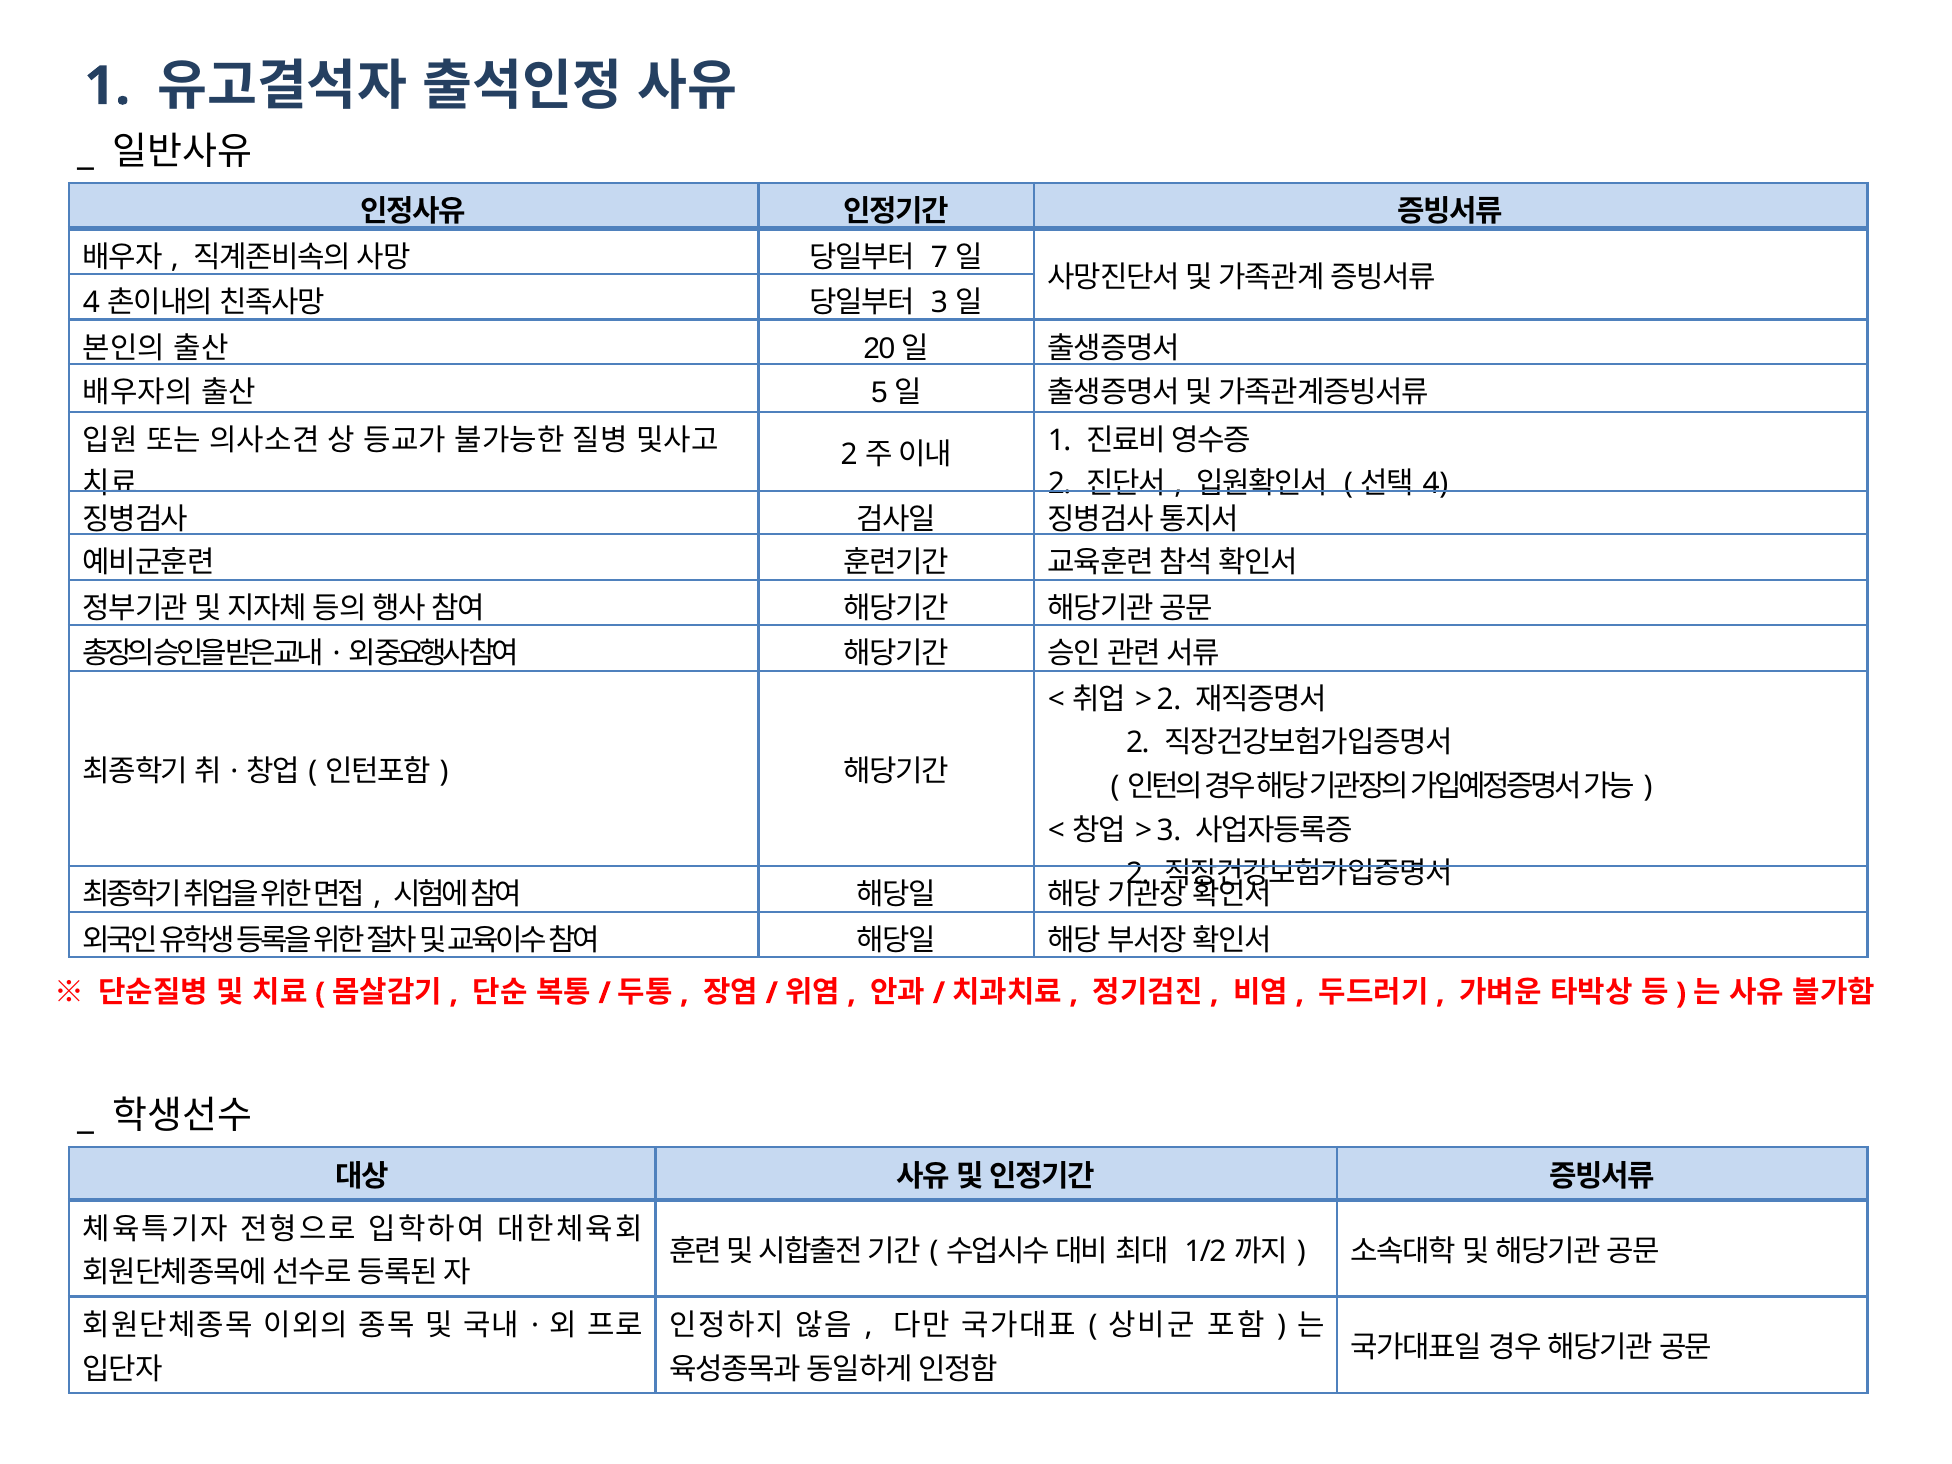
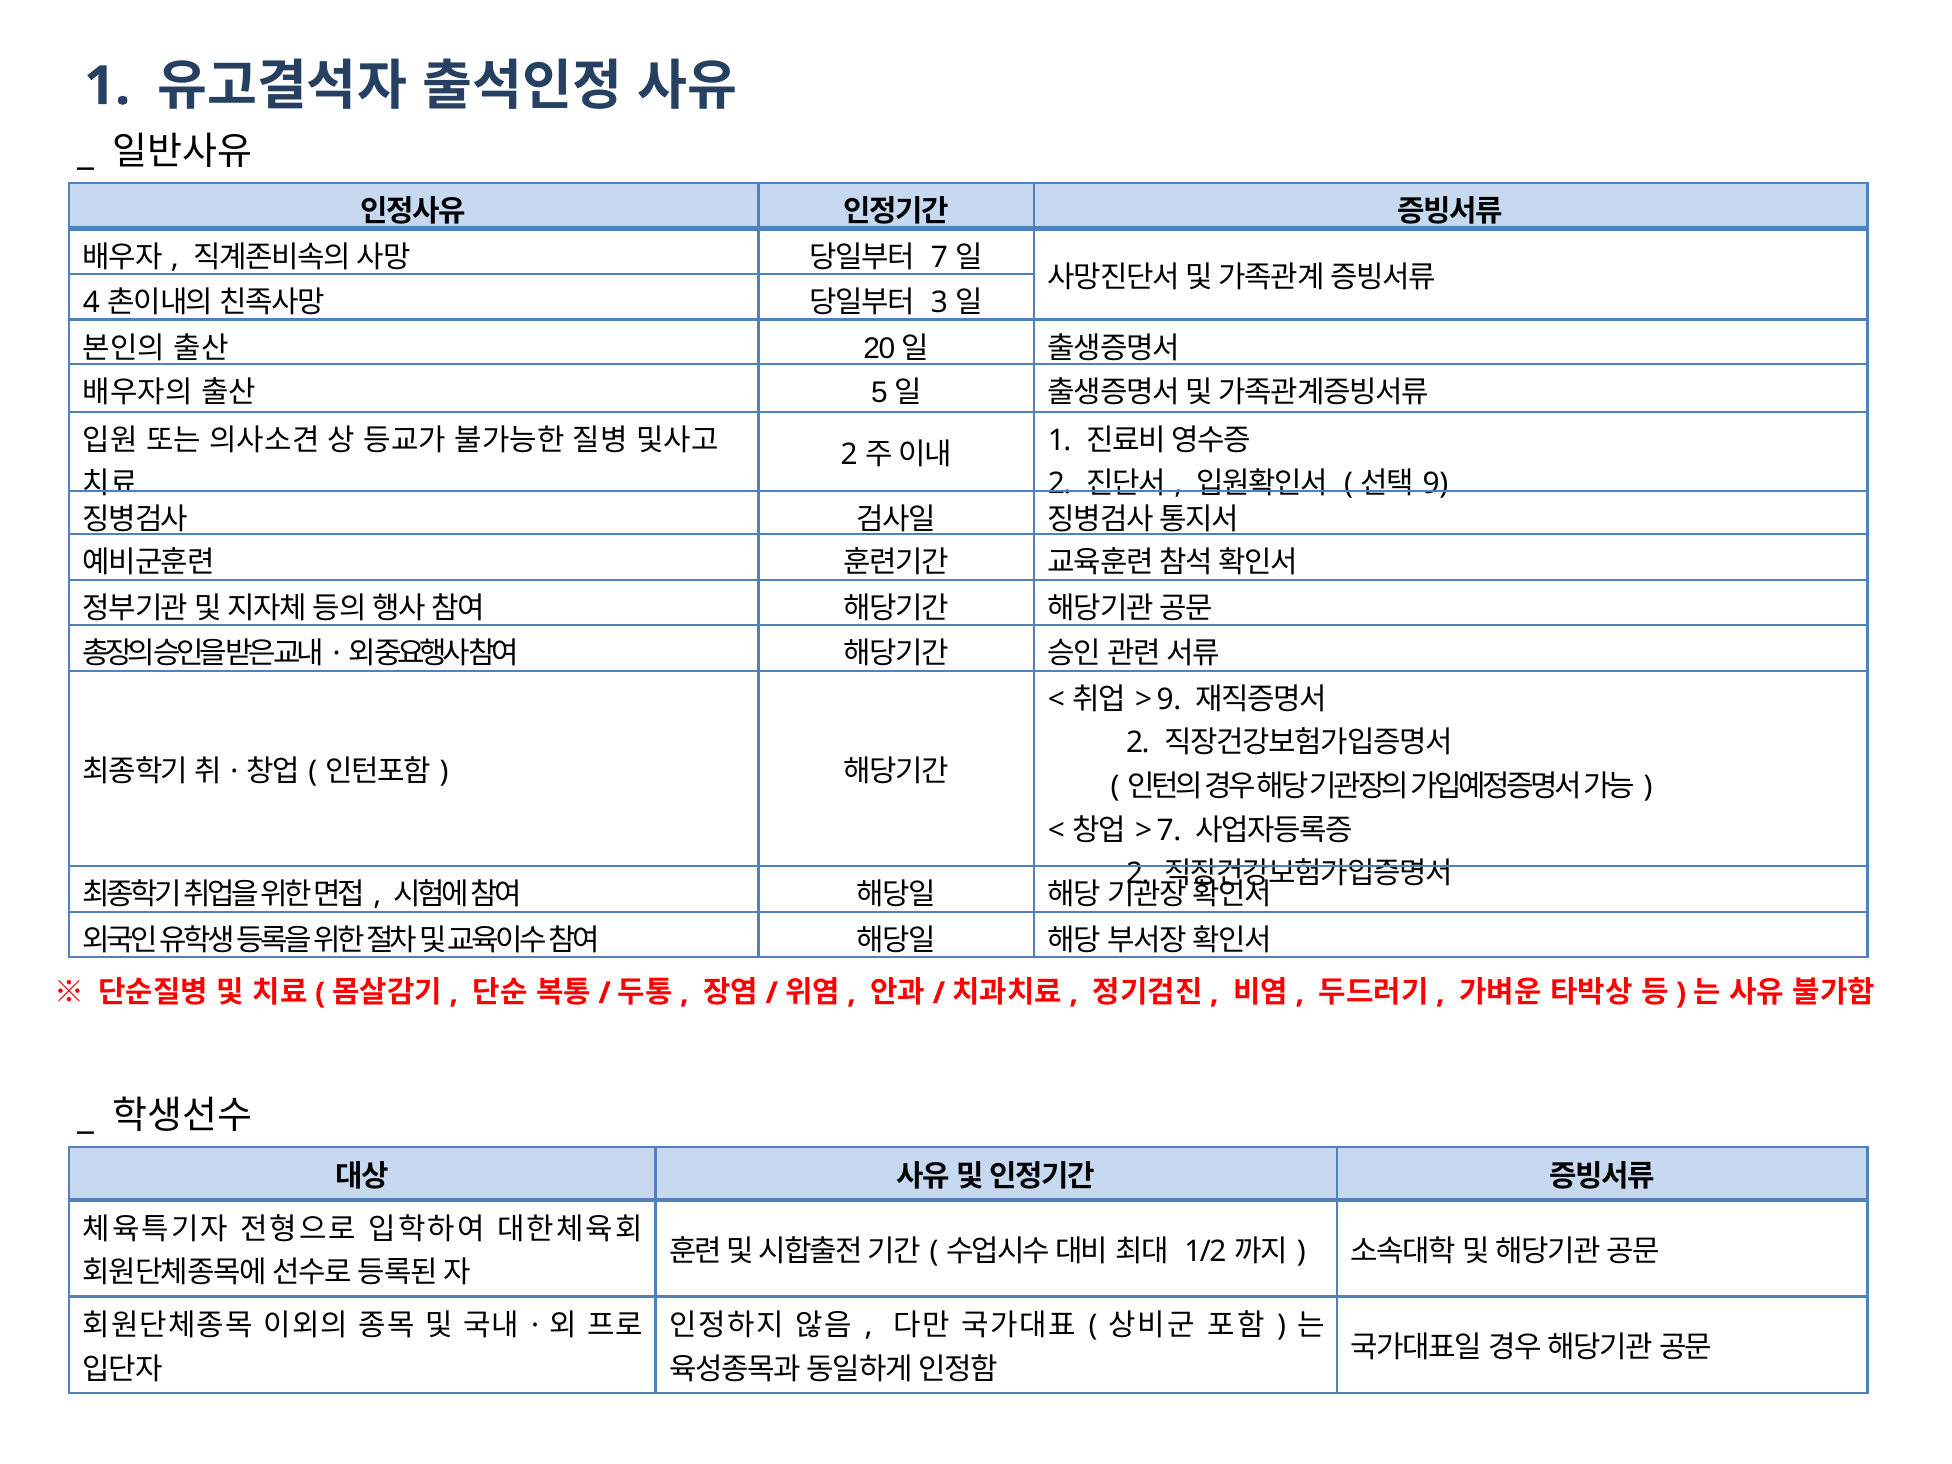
4: 4 -> 9 (1435, 484)
2: 2 -> 9 (1169, 699)
3: 3 -> 7 (1169, 830)
